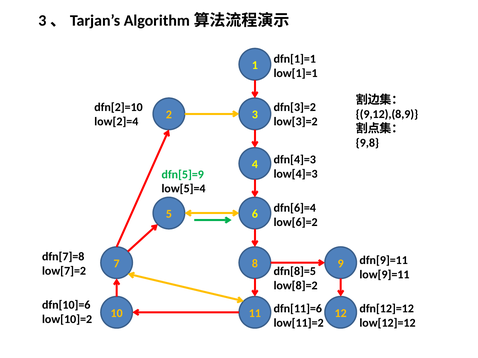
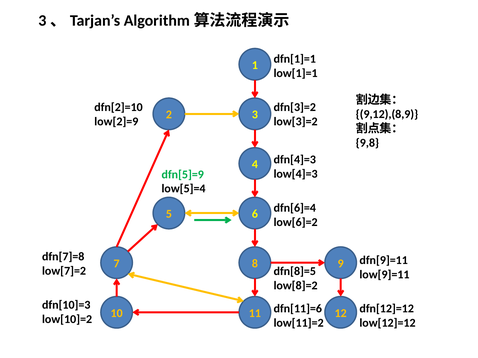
low[2]=4: low[2]=4 -> low[2]=9 (116, 122)
dfn[10]=6: dfn[10]=6 -> dfn[10]=3 (66, 305)
